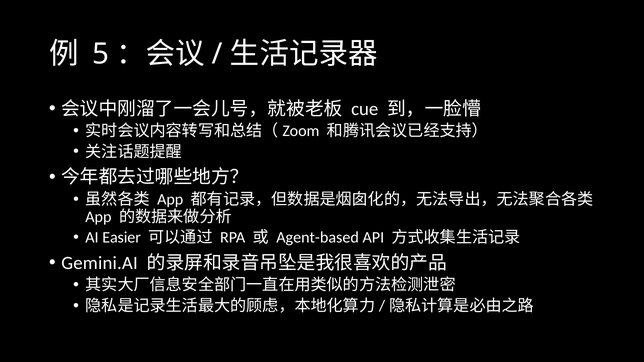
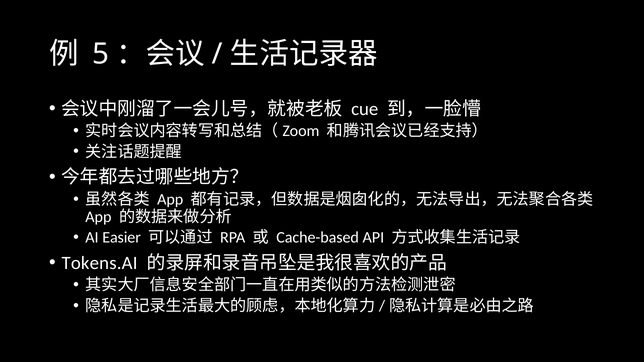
Agent-based: Agent-based -> Cache-based (318, 238)
Gemini.AI: Gemini.AI -> Tokens.AI (100, 263)
